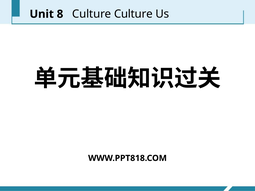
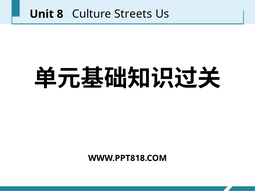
Culture Culture: Culture -> Streets (133, 14)
